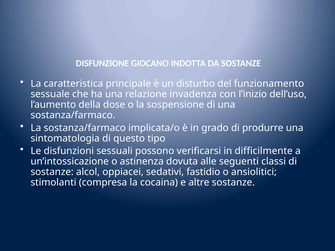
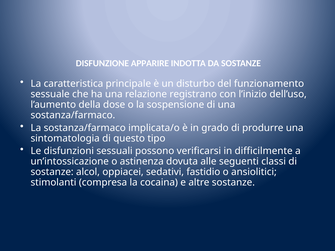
GIOCANO: GIOCANO -> APPARIRE (150, 63)
invadenza: invadenza -> registrano (193, 94)
